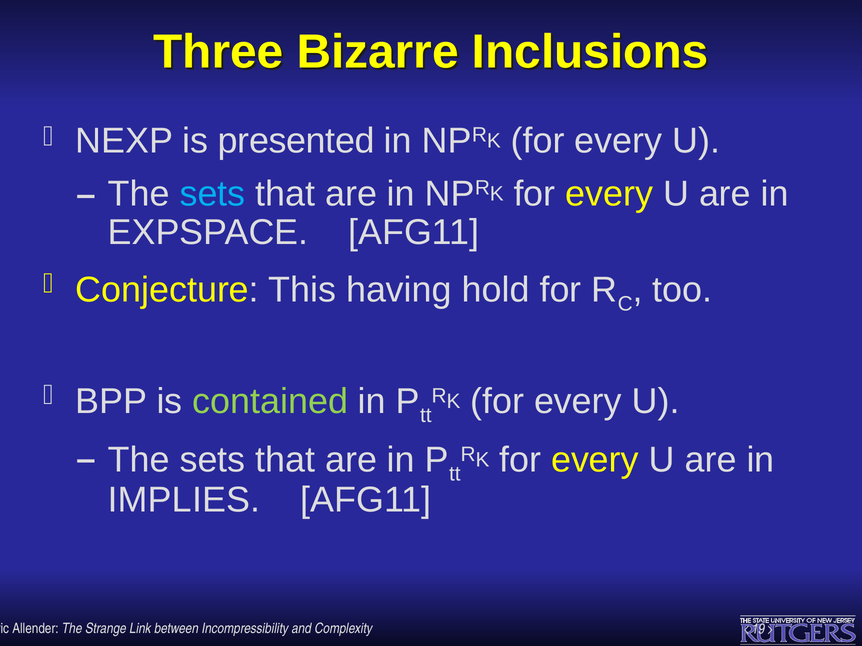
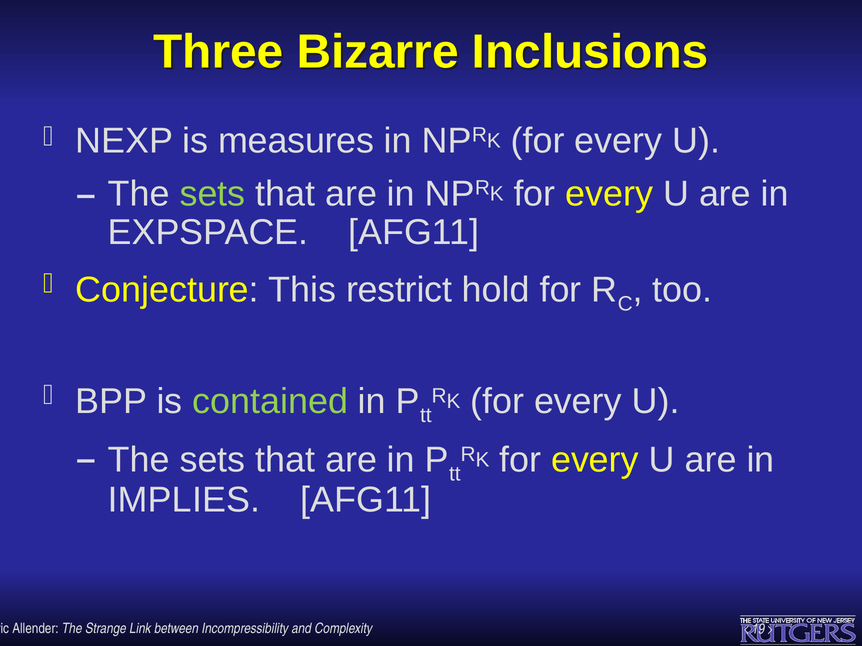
presented: presented -> measures (296, 141)
sets colour: light blue -> light green (212, 194)
having: having -> restrict (399, 290)
